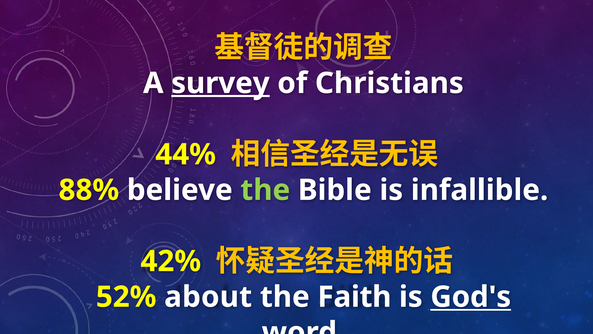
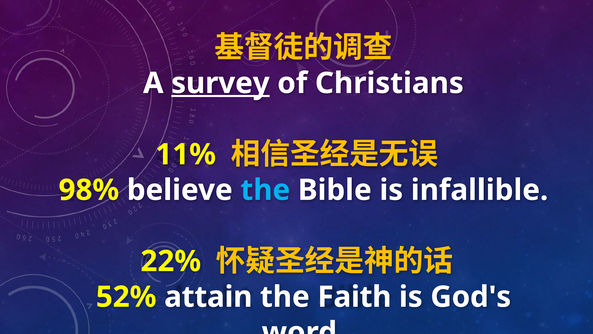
44%: 44% -> 11% (186, 154)
88%: 88% -> 98% (89, 190)
the colour: light green -> light blue (265, 190)
42%: 42% -> 22% (171, 261)
about: about -> attain (208, 297)
God's underline: present -> none (471, 297)
